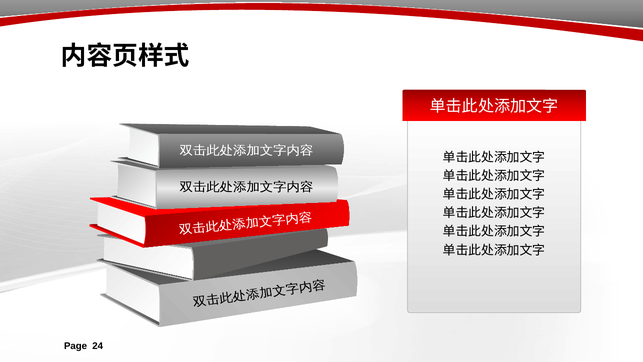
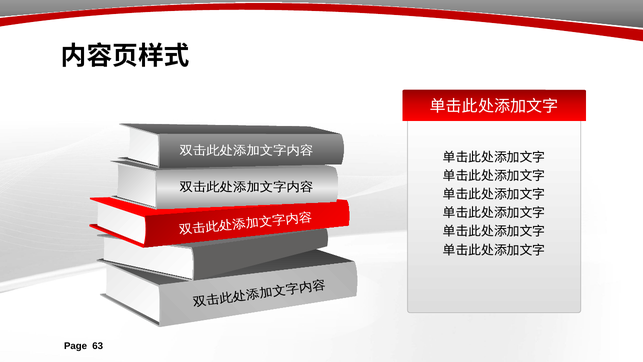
24: 24 -> 63 (98, 346)
